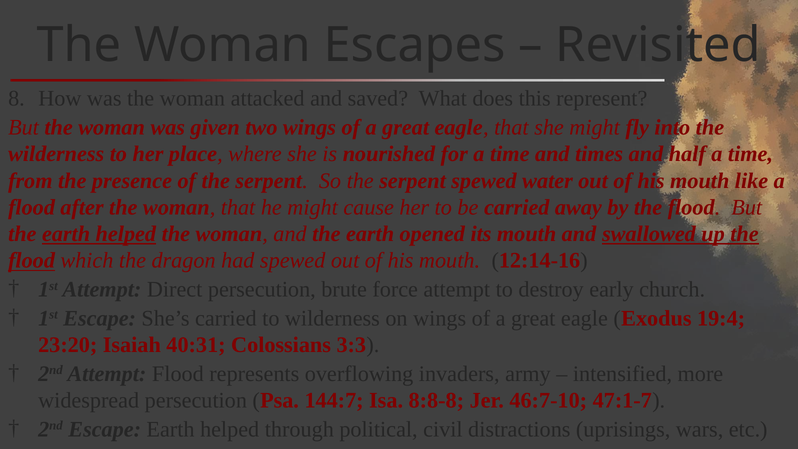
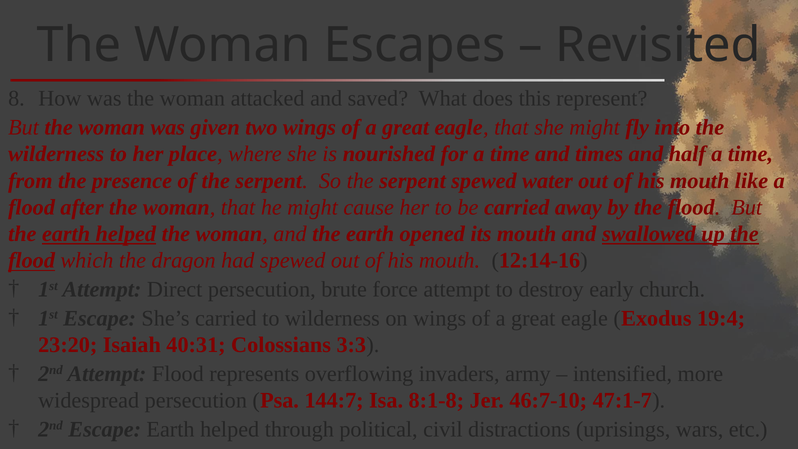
8:8-8: 8:8-8 -> 8:1-8 (436, 400)
